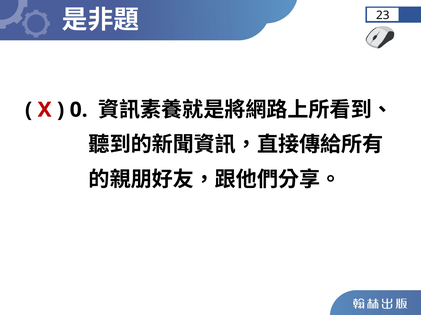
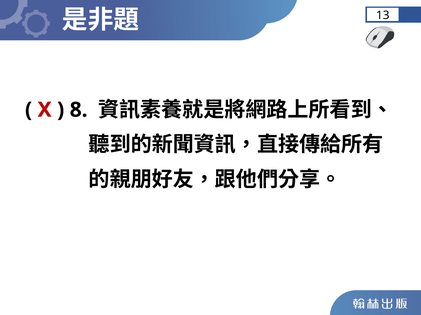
23: 23 -> 13 (383, 15)
0: 0 -> 8 (79, 110)
